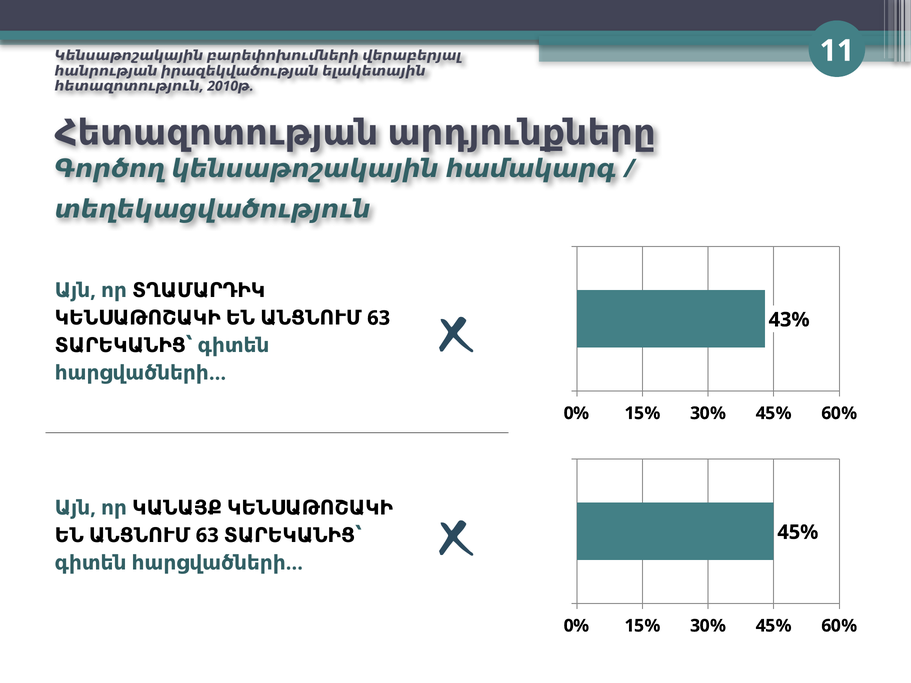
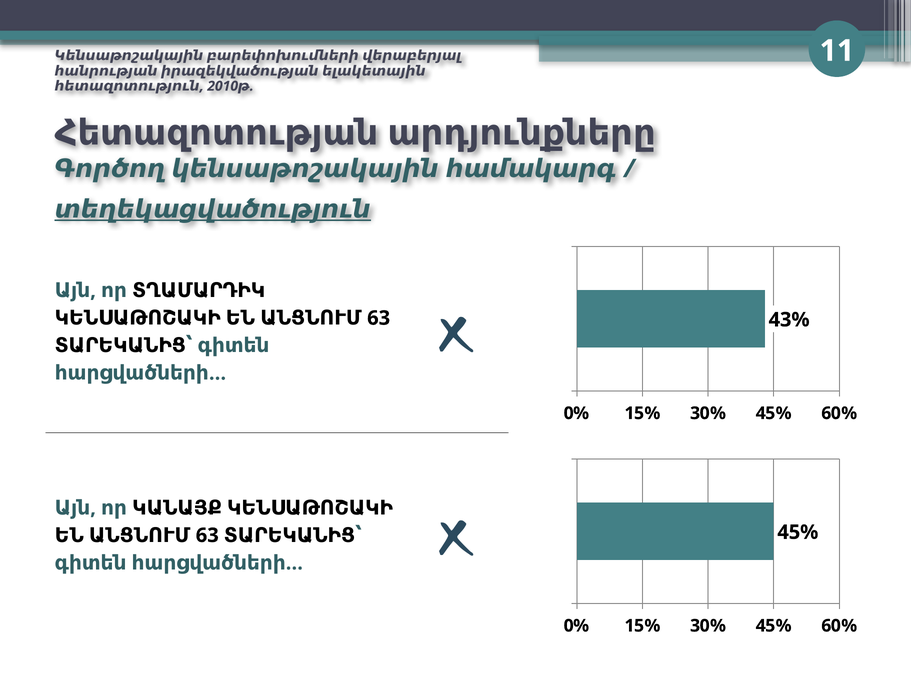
տեղեկացվածություն underline: none -> present (213, 209)
